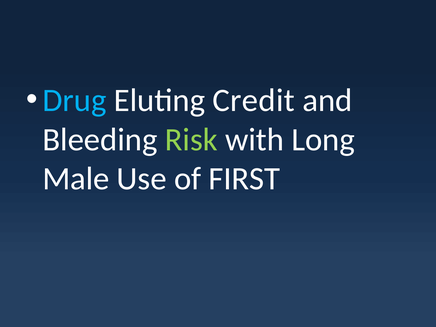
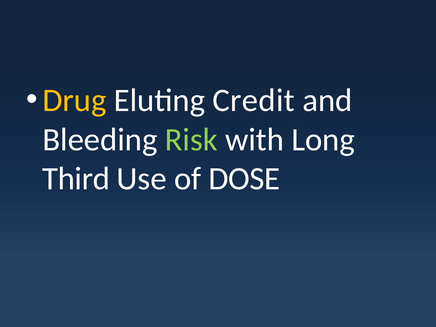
Drug colour: light blue -> yellow (75, 100)
Male: Male -> Third (76, 179)
FIRST: FIRST -> DOSE (244, 179)
